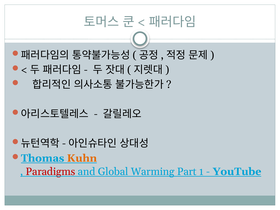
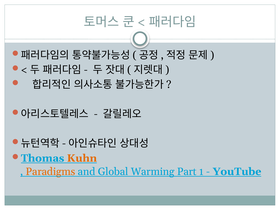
Paradigms colour: red -> orange (50, 172)
